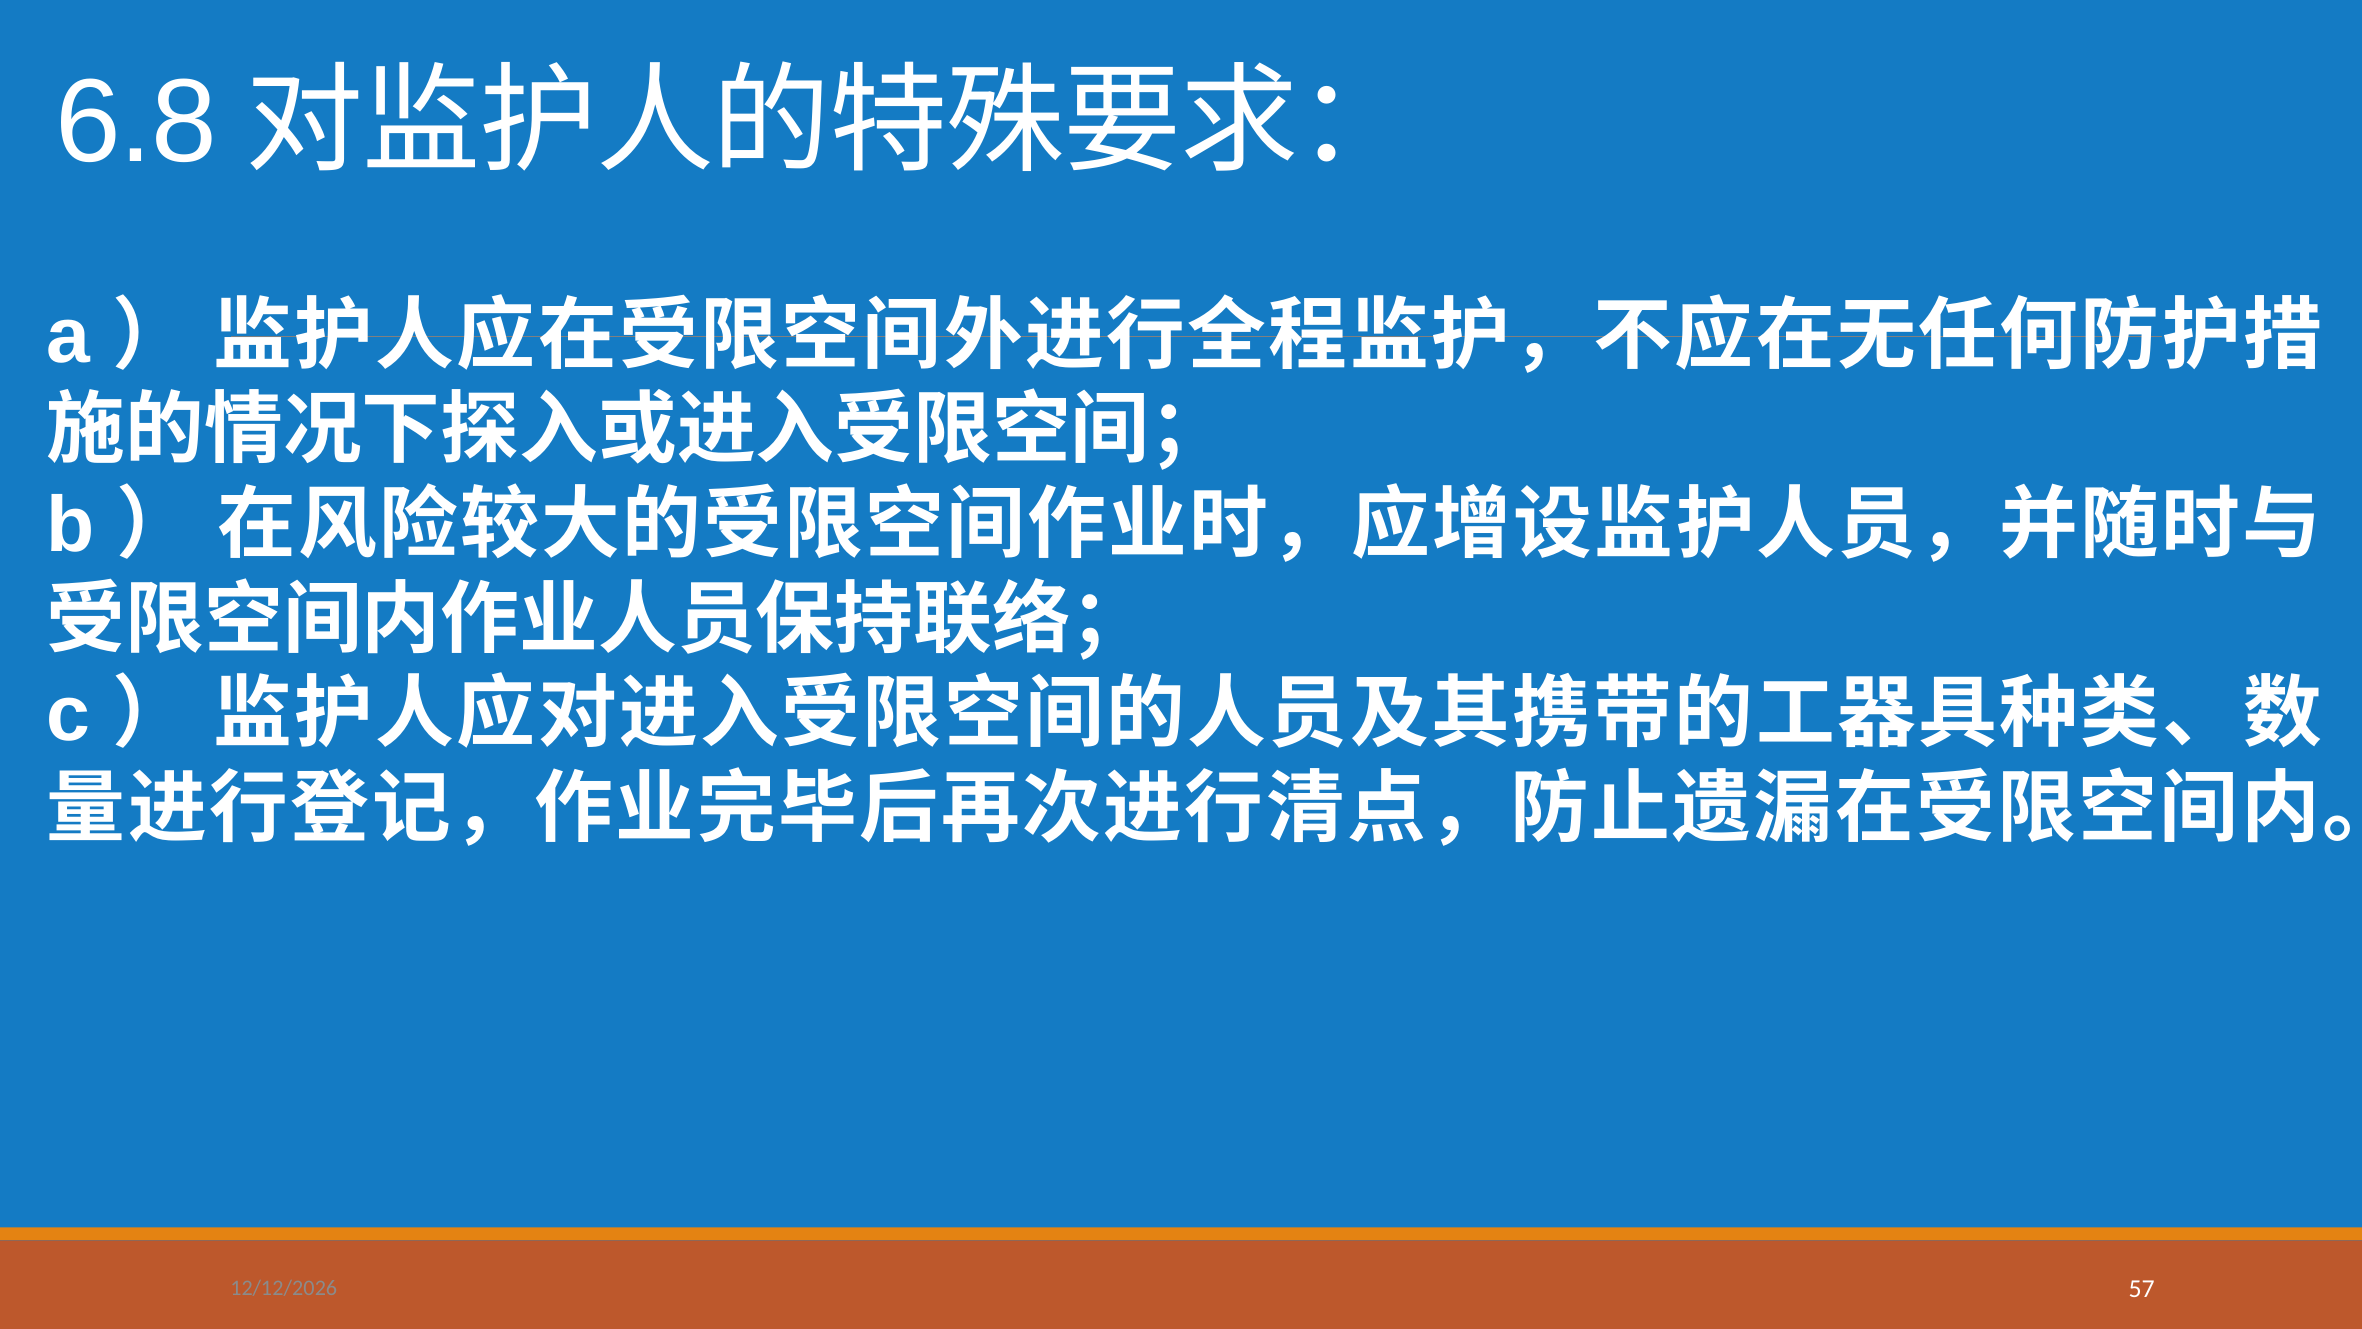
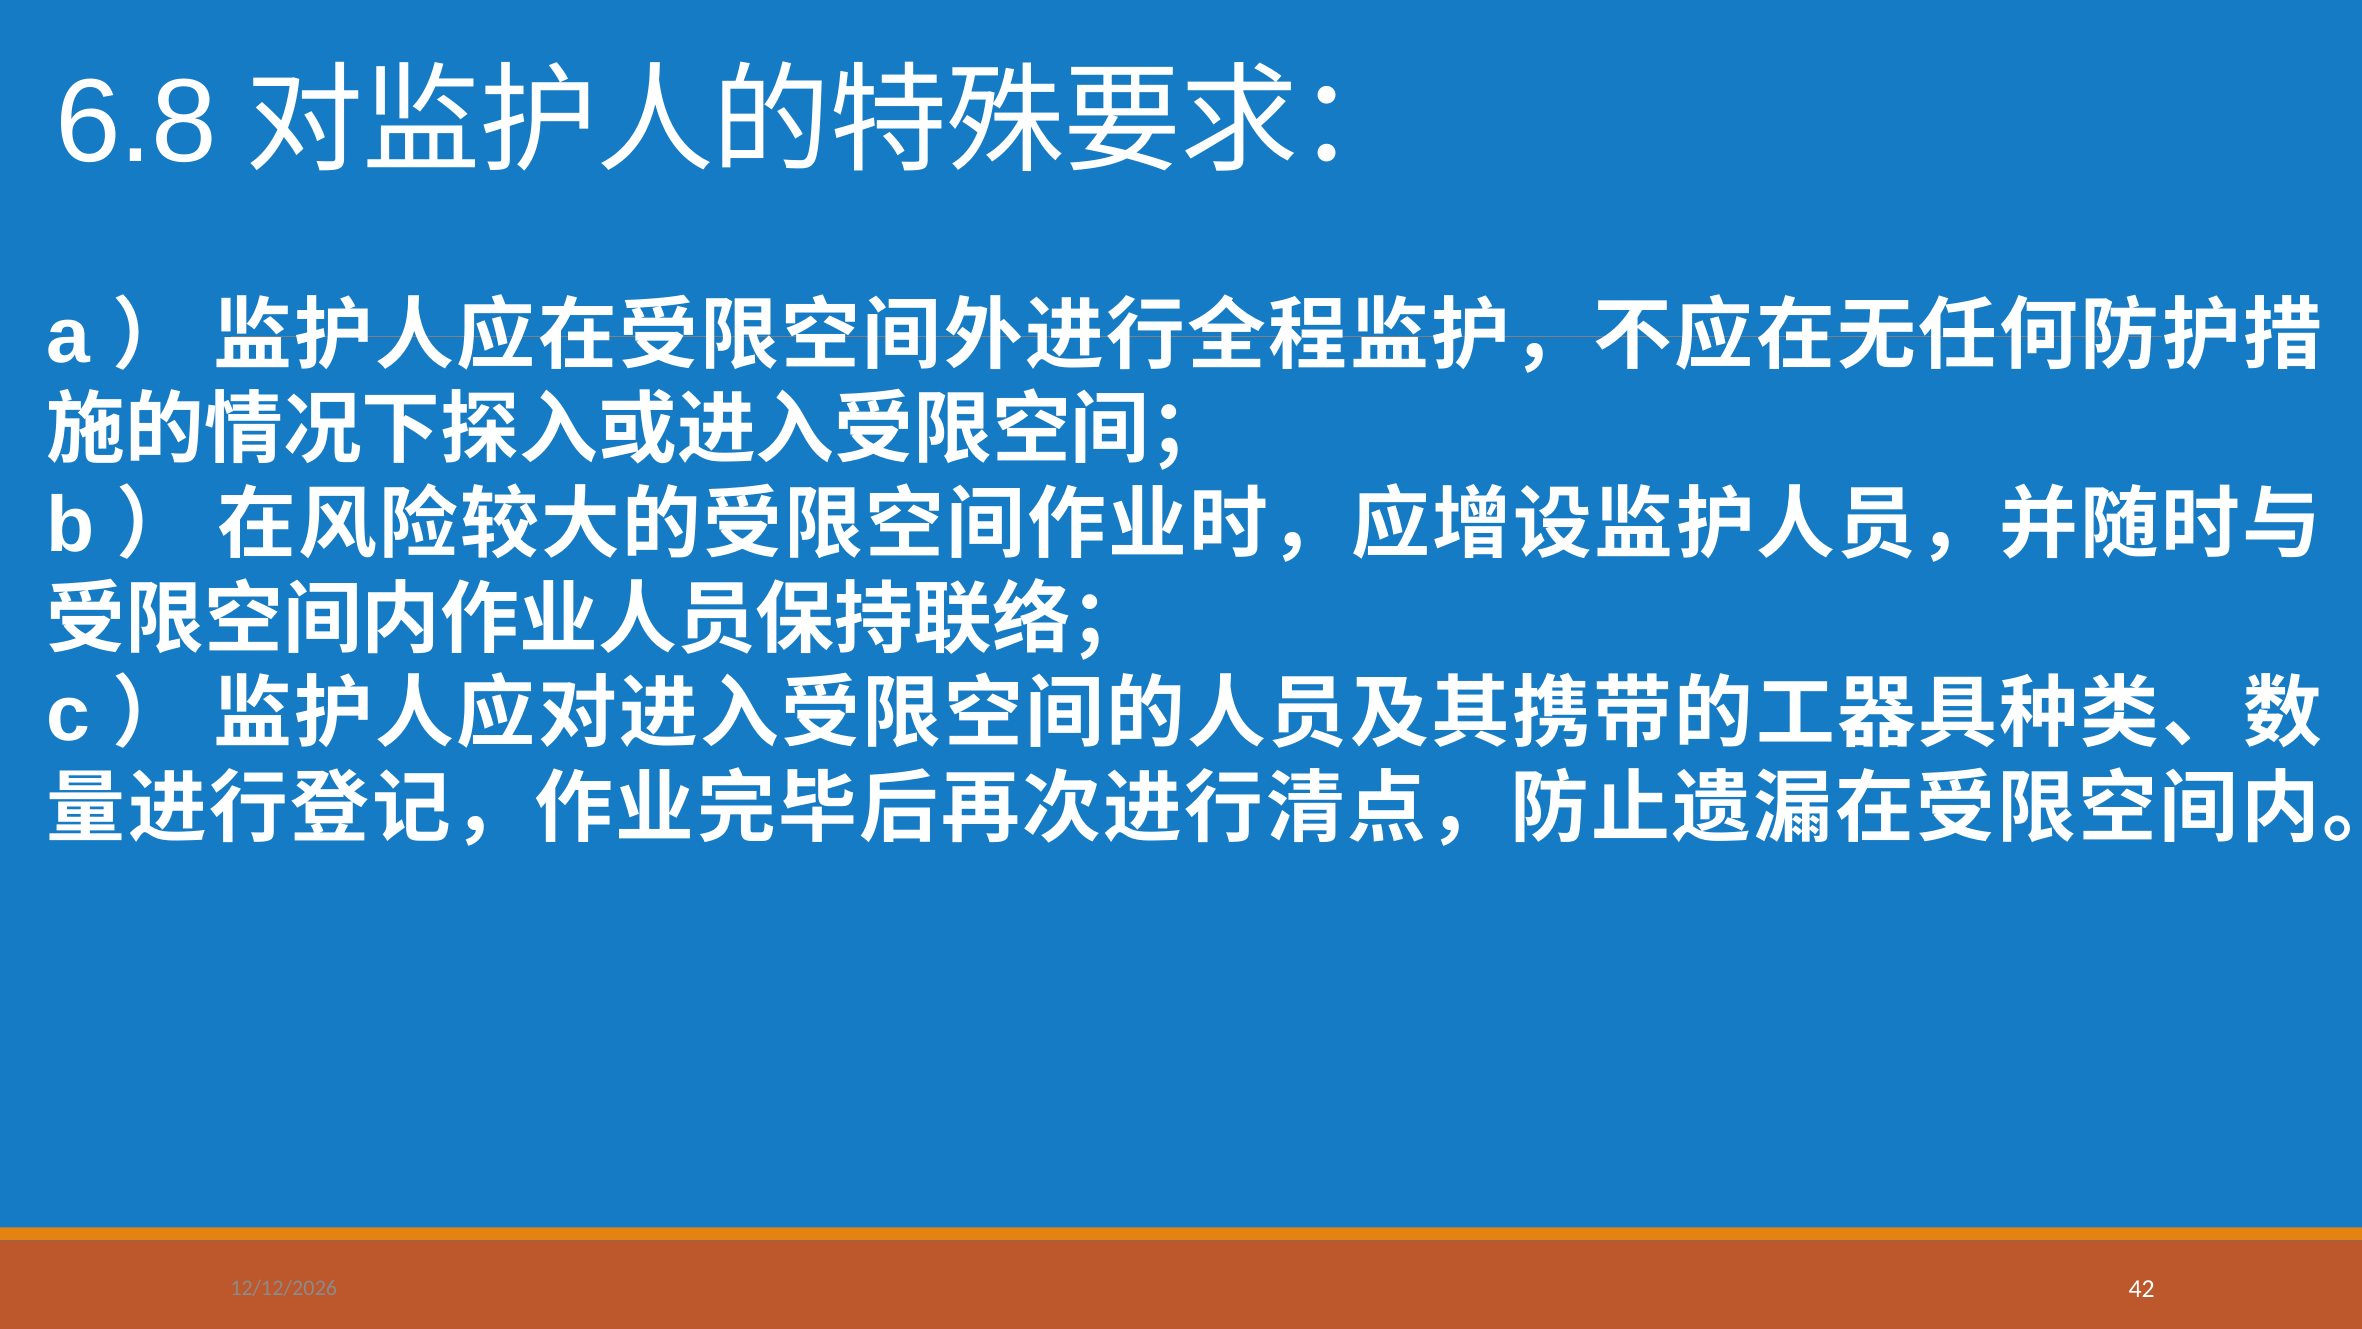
57: 57 -> 42 (2142, 1288)
